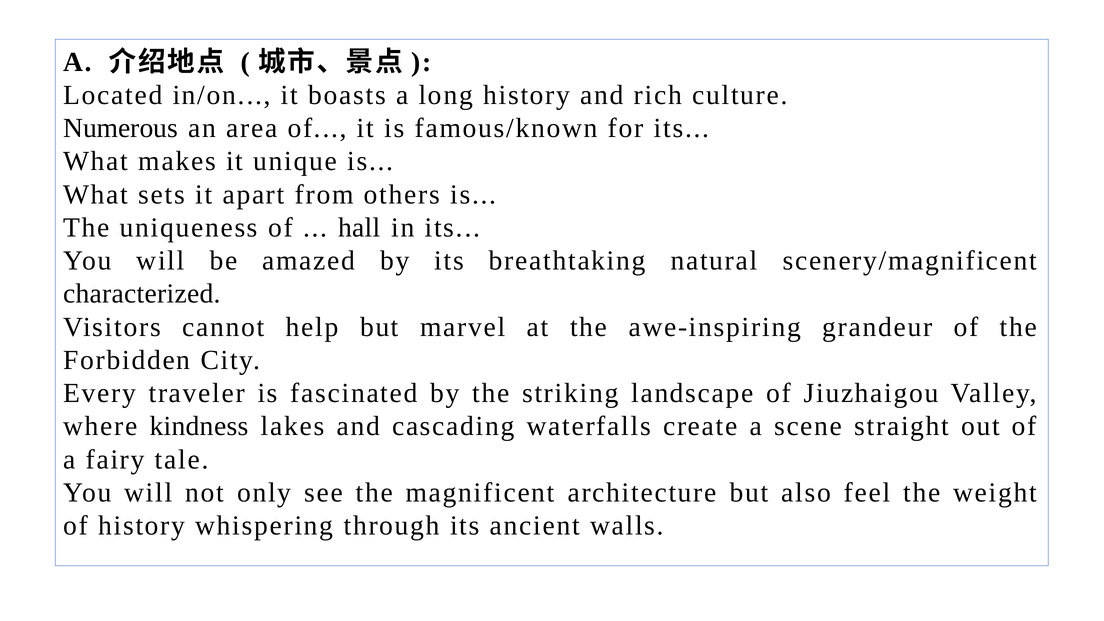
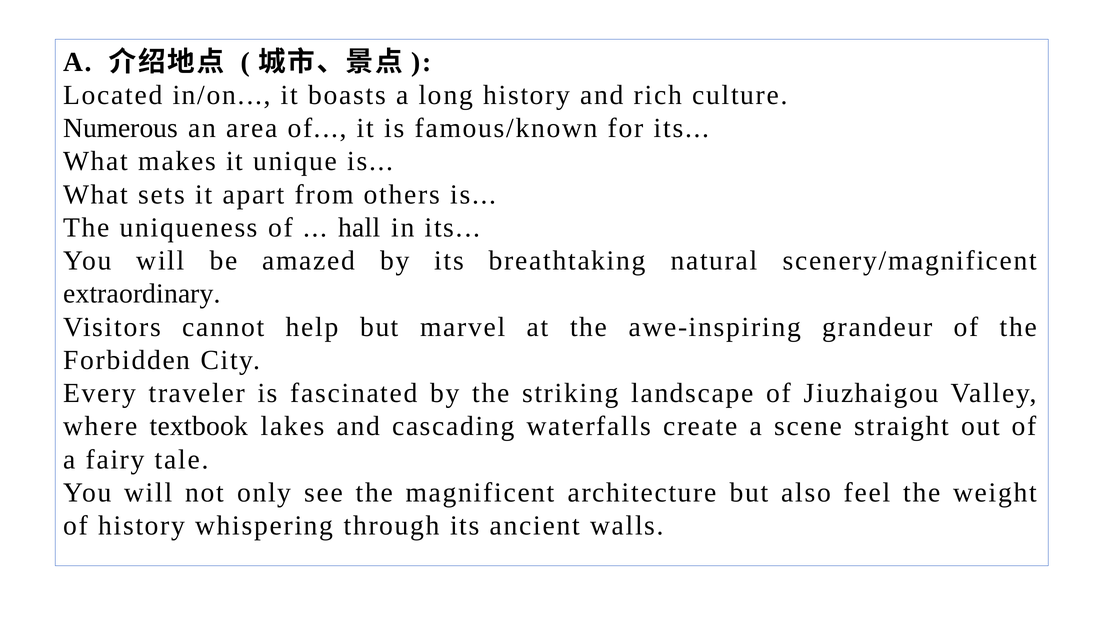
characterized: characterized -> extraordinary (142, 294)
kindness: kindness -> textbook (199, 426)
